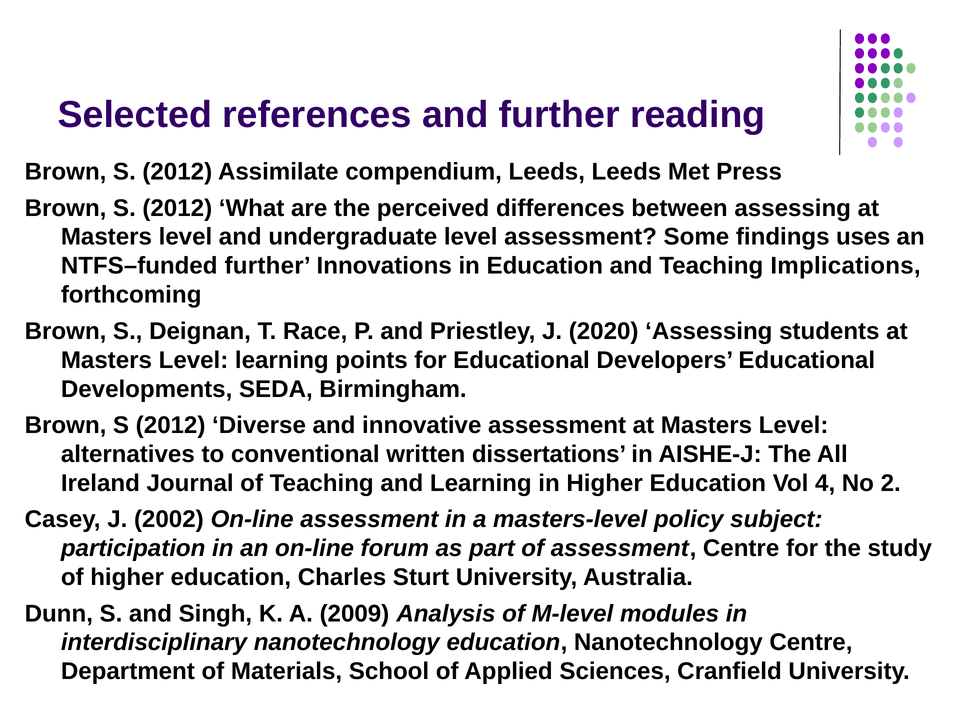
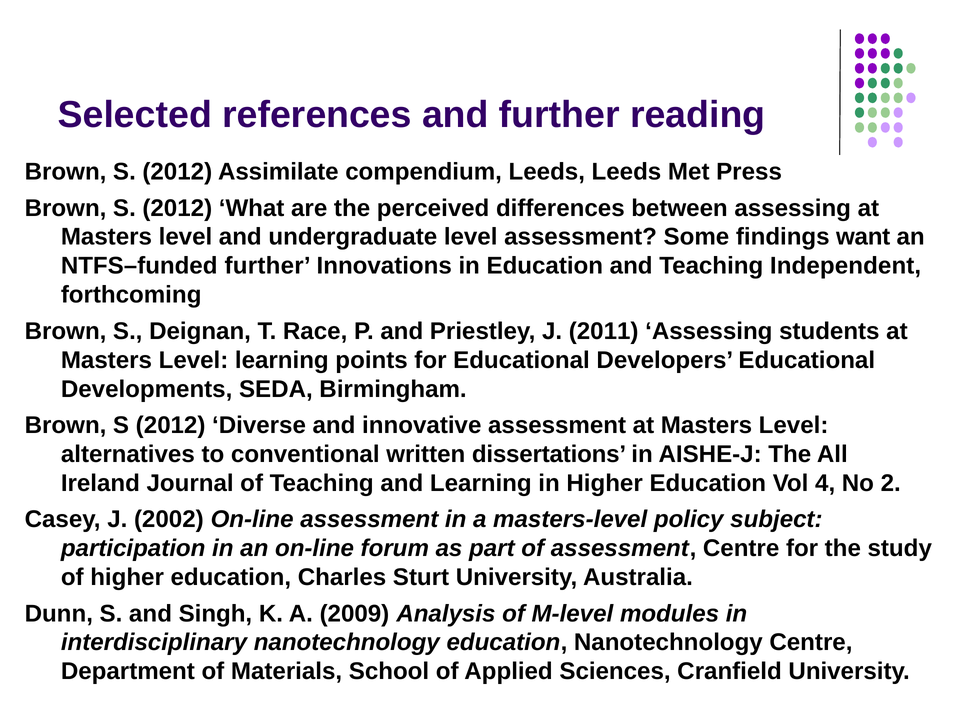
uses: uses -> want (863, 237)
Implications: Implications -> Independent (846, 266)
2020: 2020 -> 2011 (604, 331)
